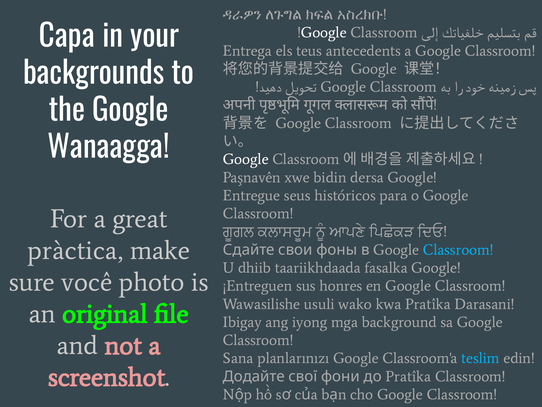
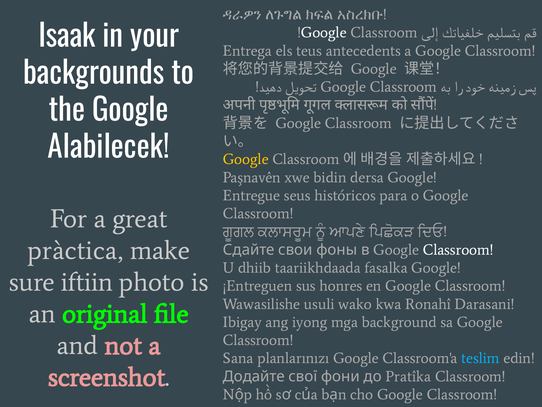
Capa: Capa -> Isaak (67, 36)
Wanaagga: Wanaagga -> Alabilecek (109, 148)
Google colour: white -> yellow (246, 159)
Classroom colour: light blue -> white (458, 249)
você: você -> iftiin (87, 282)
kwa Pratîka: Pratîka -> Ronahî (428, 304)
